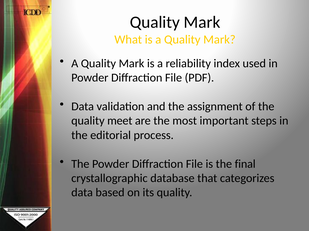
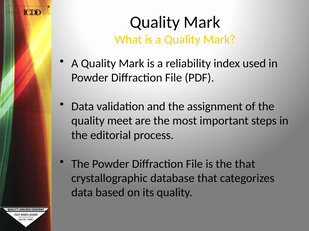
the final: final -> that (245, 164)
